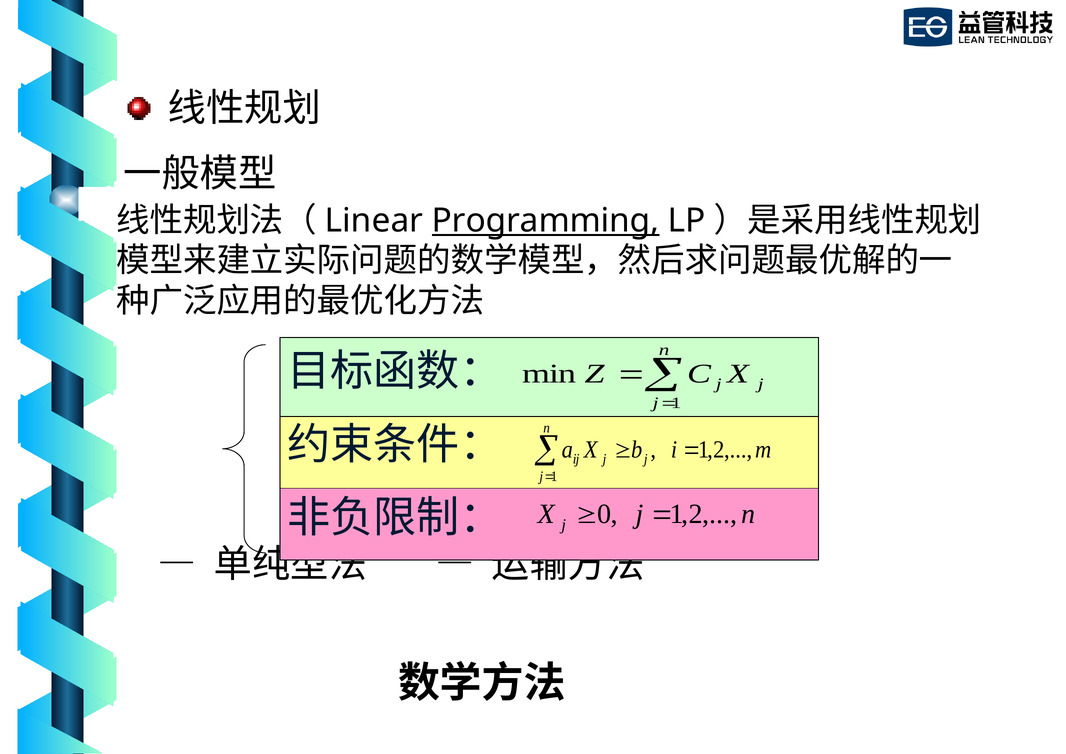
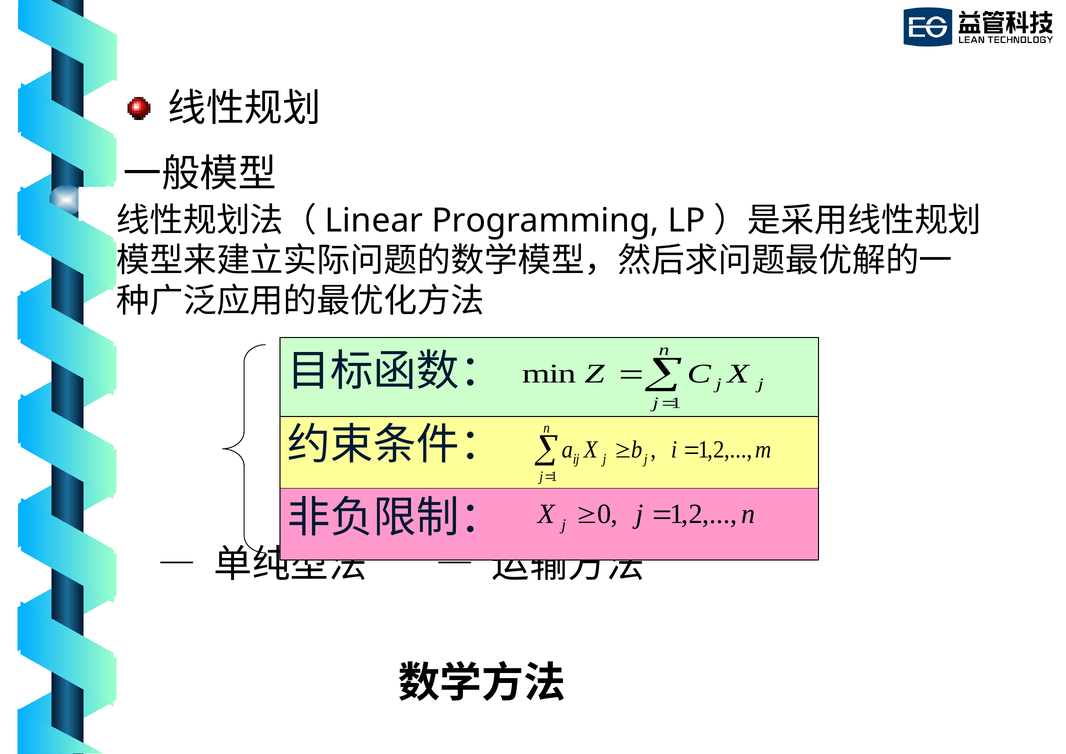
Programming underline: present -> none (546, 221)
